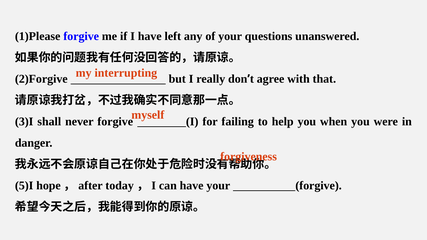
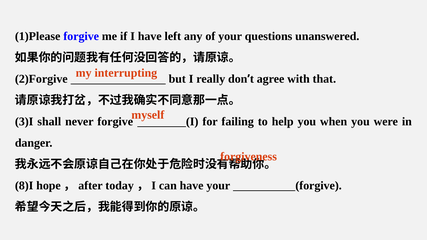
5)I: 5)I -> 8)I (24, 186)
